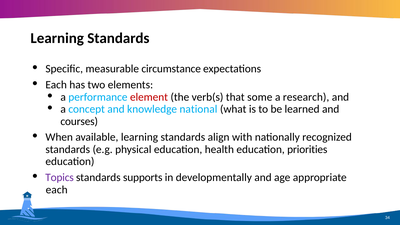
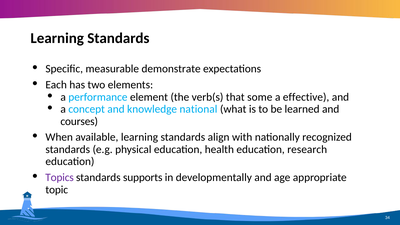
circumstance: circumstance -> demonstrate (171, 69)
element colour: red -> black (149, 97)
research: research -> effective (306, 97)
priorities: priorities -> research (307, 149)
each: each -> topic (57, 190)
